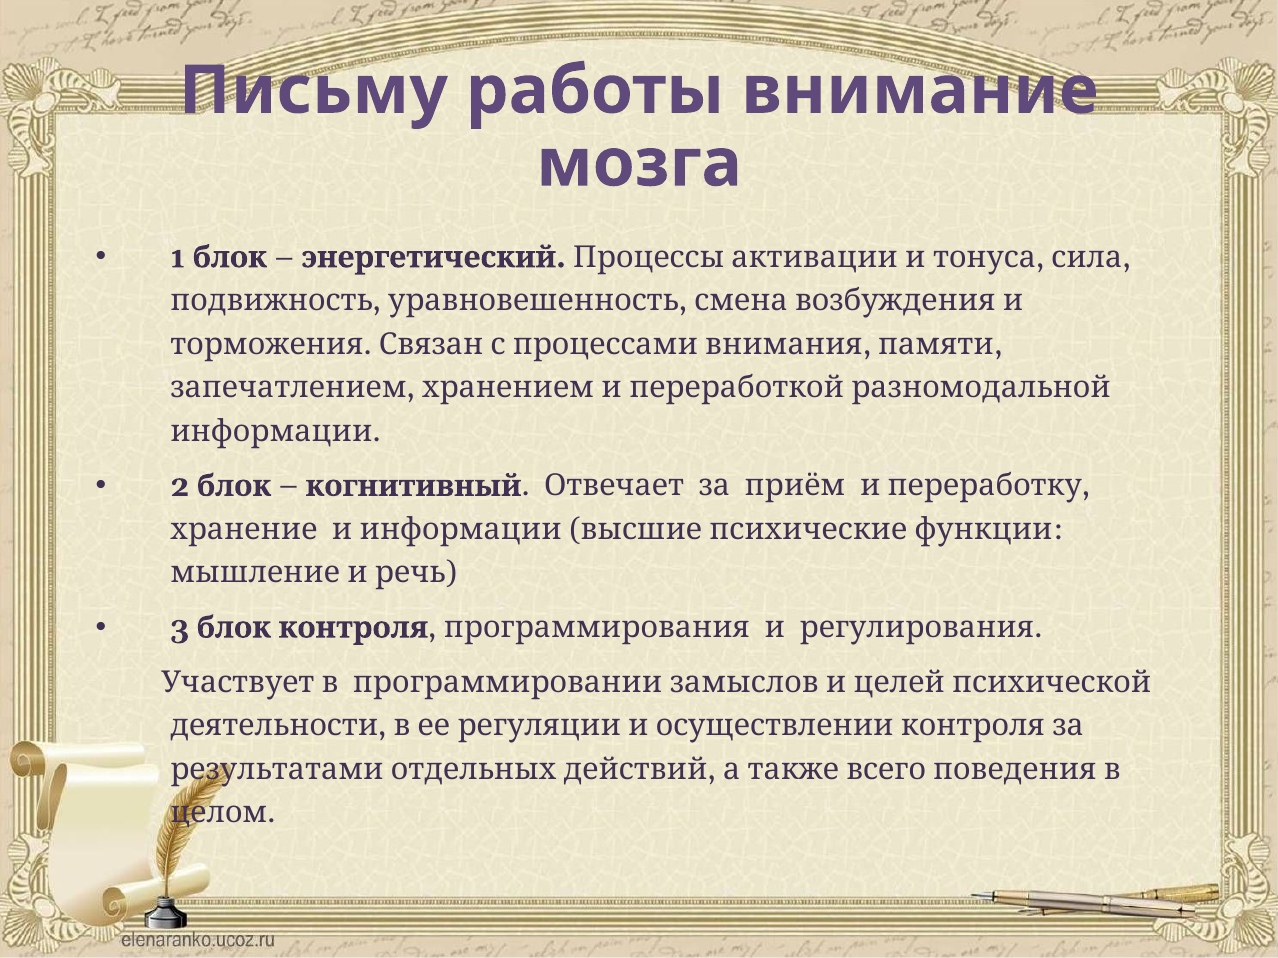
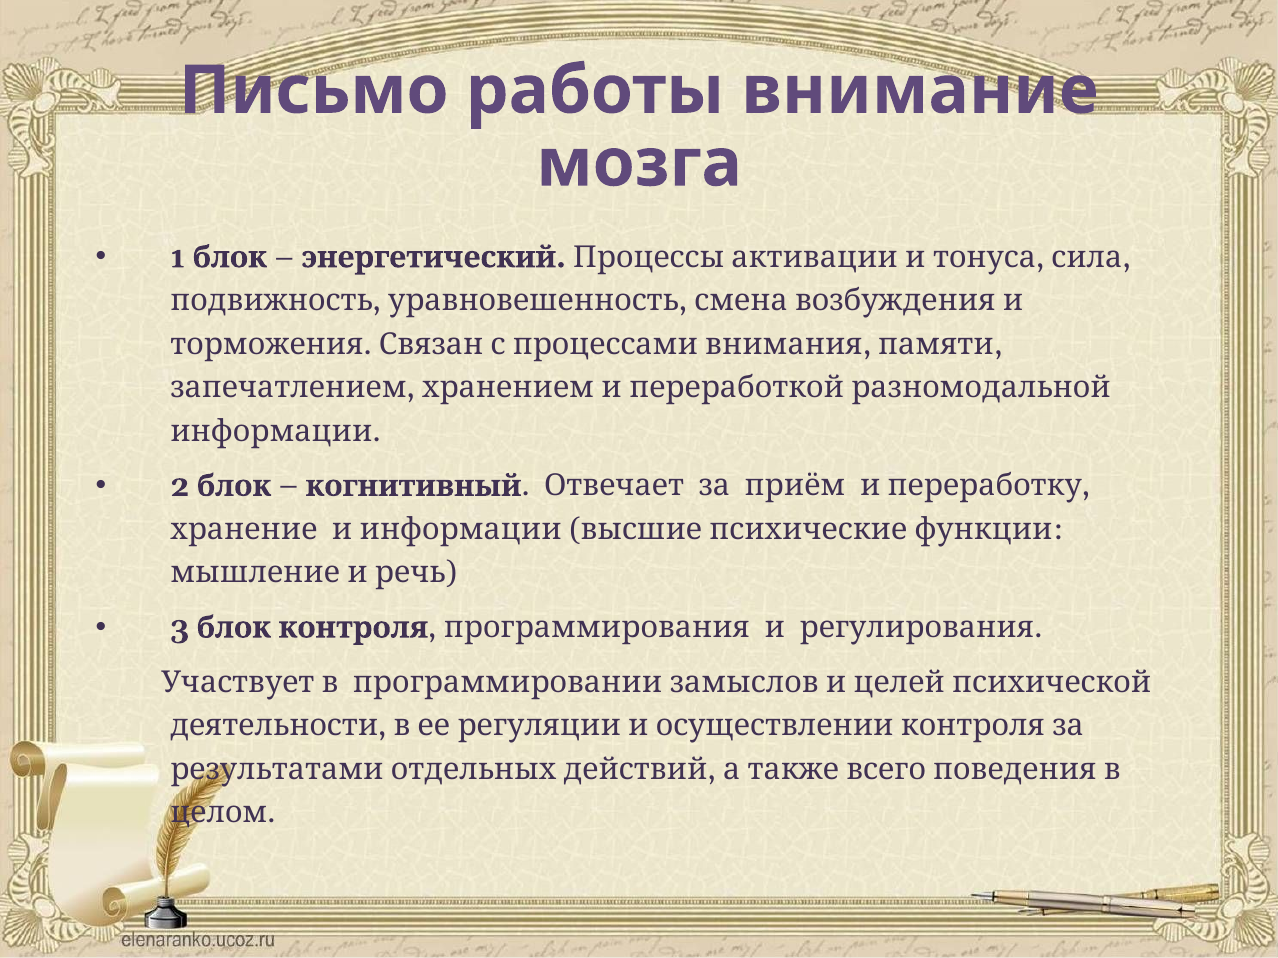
Письму: Письму -> Письмо (314, 91)
